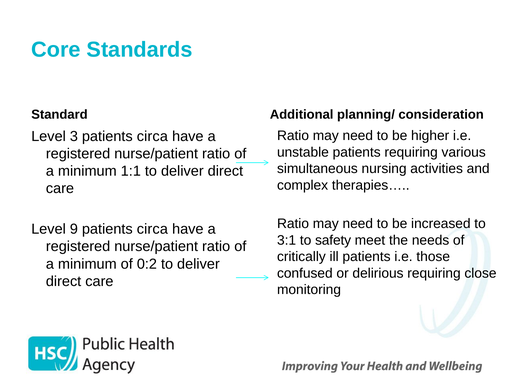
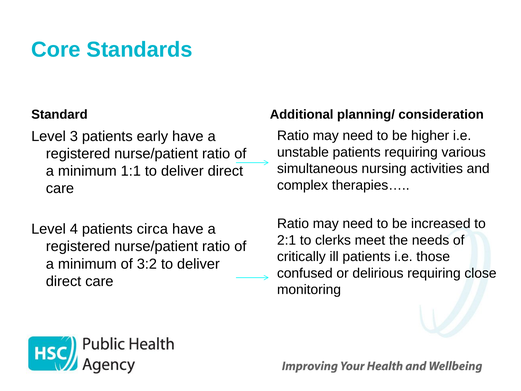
3 patients circa: circa -> early (152, 136)
9: 9 -> 4 (74, 229)
3:1: 3:1 -> 2:1 (287, 240)
safety: safety -> clerks (333, 240)
0:2: 0:2 -> 3:2 (147, 264)
